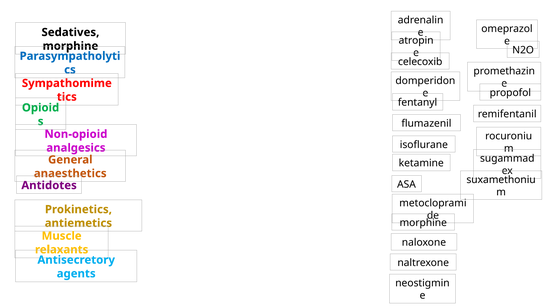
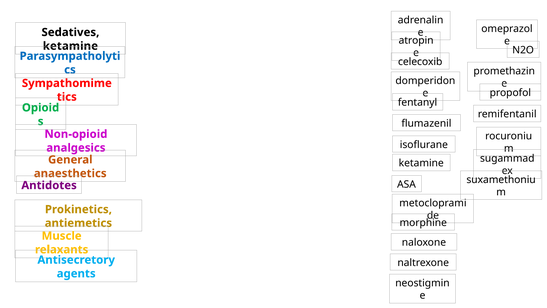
morphine: morphine -> ketamine (70, 46)
